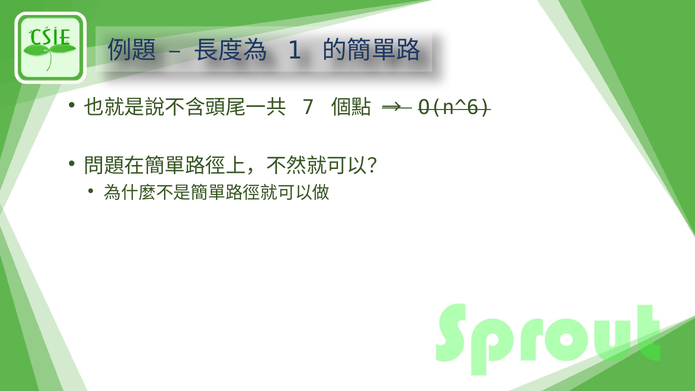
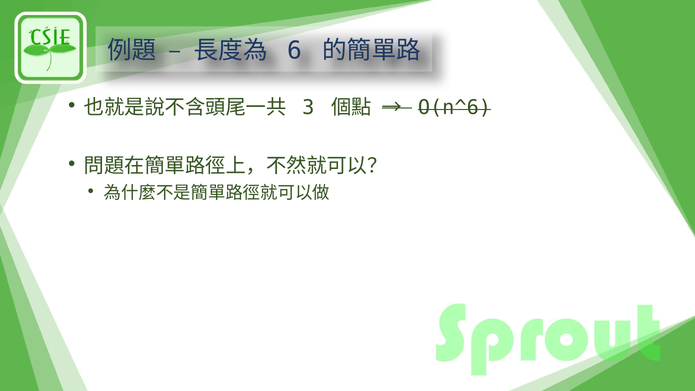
1: 1 -> 6 (295, 51)
7: 7 -> 3 (308, 107)
